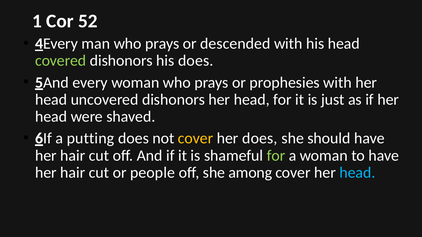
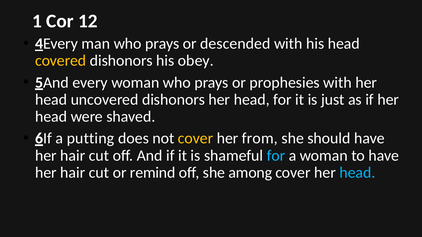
52: 52 -> 12 (88, 21)
covered colour: light green -> yellow (61, 61)
his does: does -> obey (196, 61)
her does: does -> from (260, 139)
for colour: light green -> light blue (276, 156)
people: people -> remind (153, 173)
